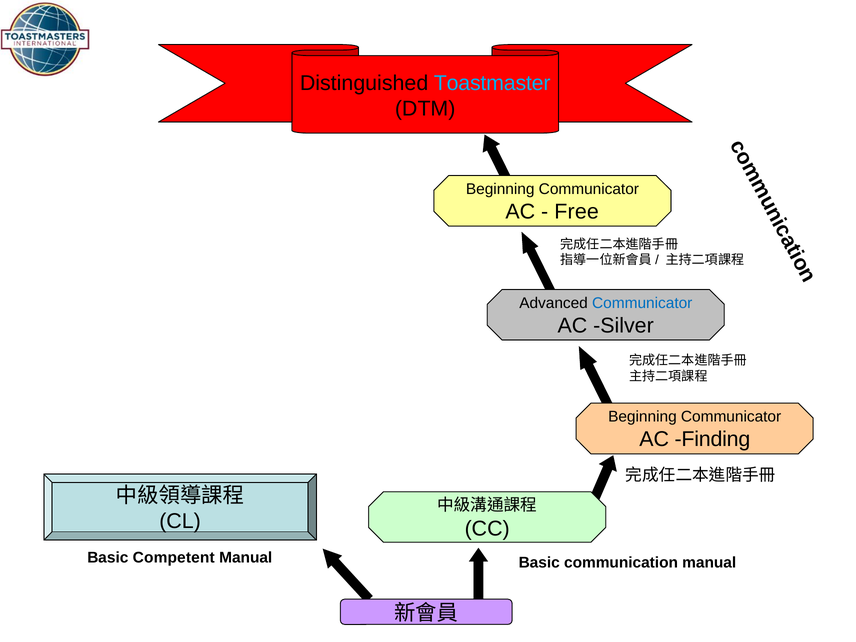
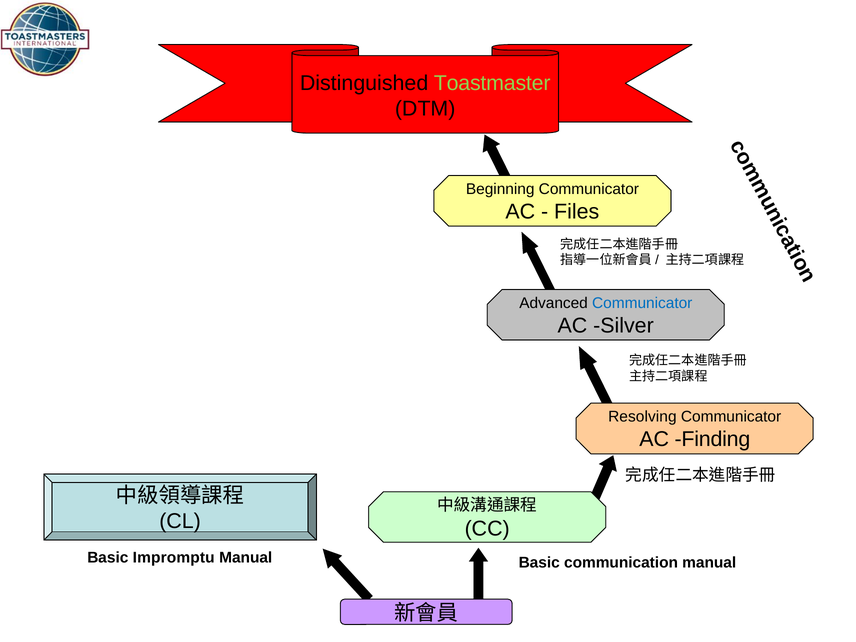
Toastmaster colour: light blue -> light green (492, 83)
Free: Free -> Files (577, 212)
Beginning: Beginning -> Resolving (642, 417)
Competent: Competent -> Impromptu (174, 558)
